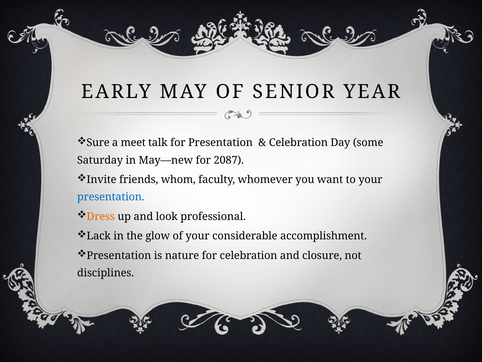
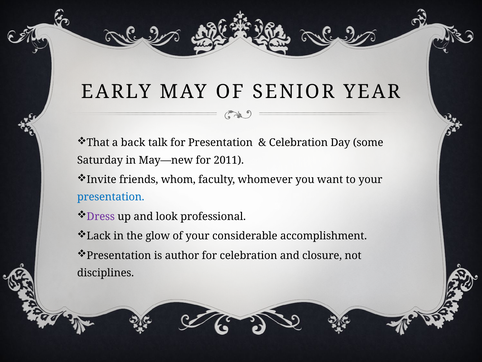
Sure: Sure -> That (98, 143)
meet: meet -> back (133, 143)
2087: 2087 -> 2011 (229, 160)
Dress colour: orange -> purple (101, 216)
nature: nature -> author (182, 255)
